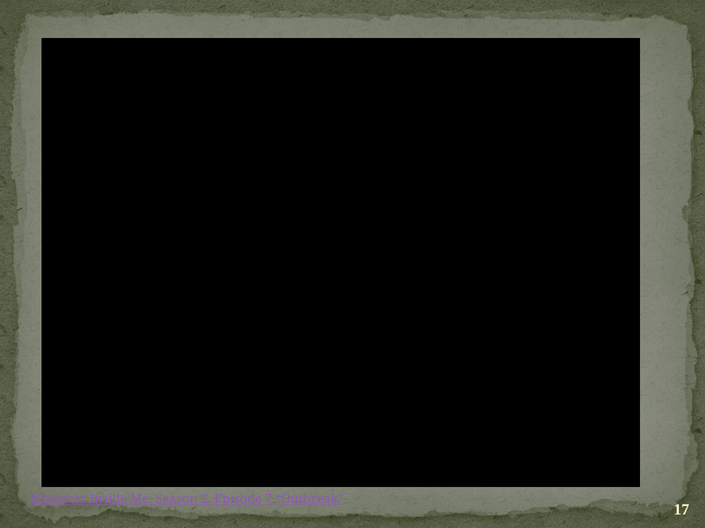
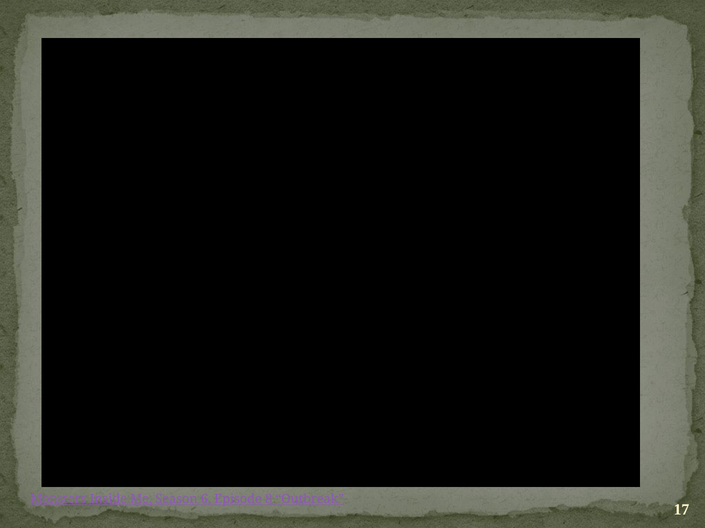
2: 2 -> 6 (206, 500)
7: 7 -> 8 (269, 500)
